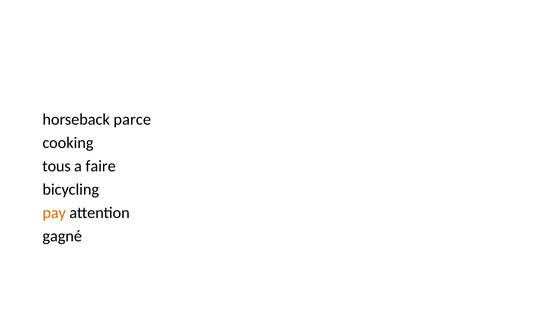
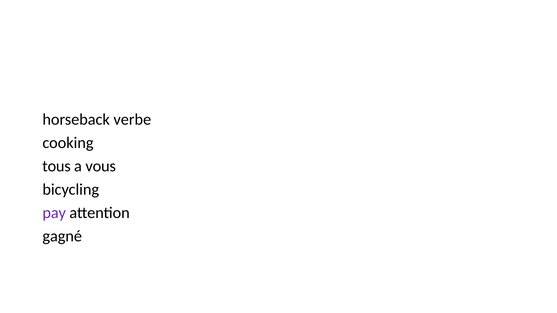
parce: parce -> verbe (132, 119)
faire: faire -> vous (101, 166)
pay colour: orange -> purple (54, 213)
